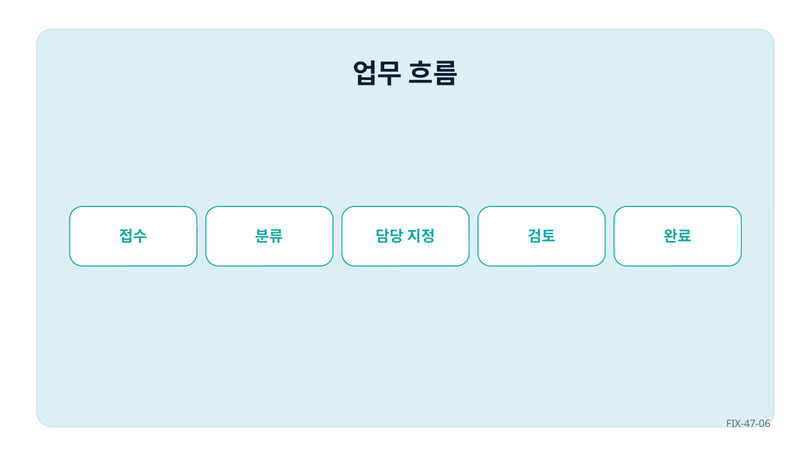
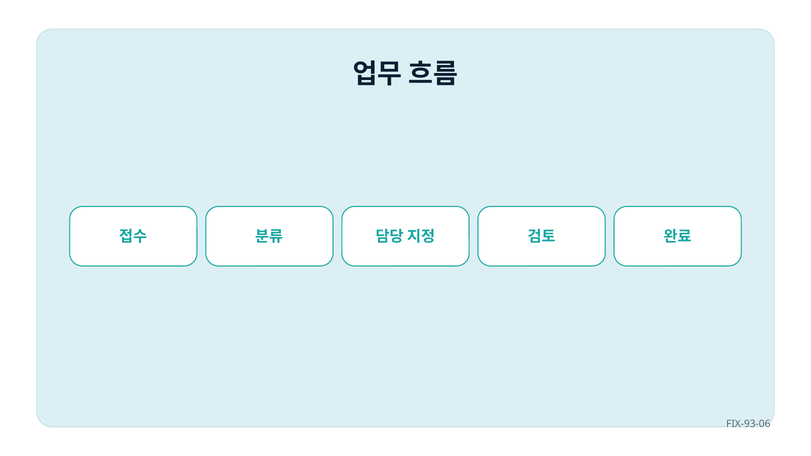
FIX-47-06: FIX-47-06 -> FIX-93-06 (748, 424)
